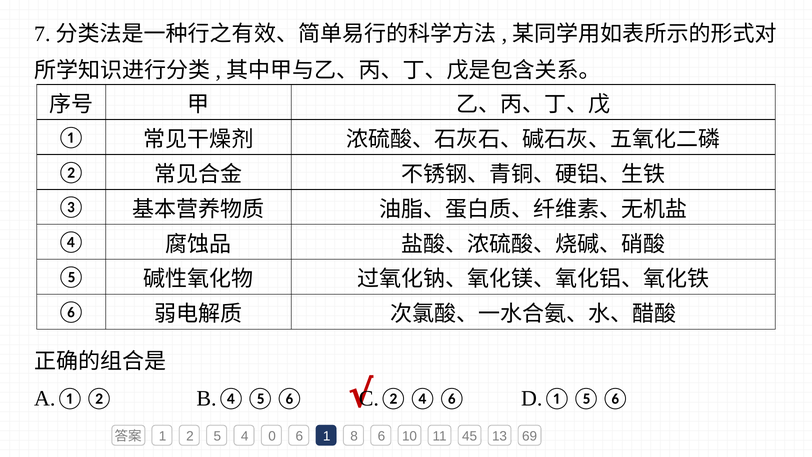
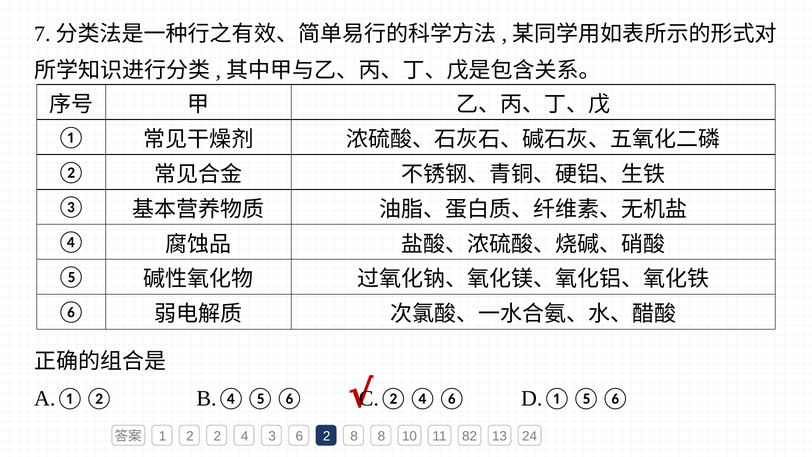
2 5: 5 -> 2 (217, 436)
0: 0 -> 3 (272, 436)
6 1: 1 -> 2 (327, 436)
8 6: 6 -> 8 (381, 436)
45: 45 -> 82 (470, 436)
69: 69 -> 24 (530, 436)
